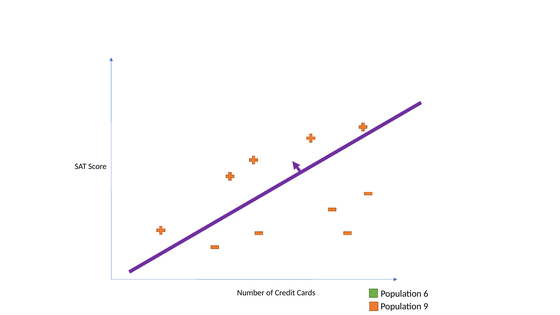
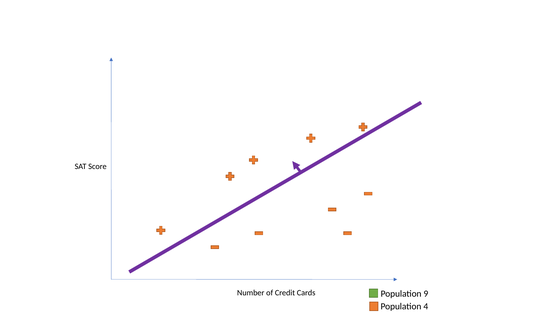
6: 6 -> 9 (426, 294)
9: 9 -> 4 (426, 306)
